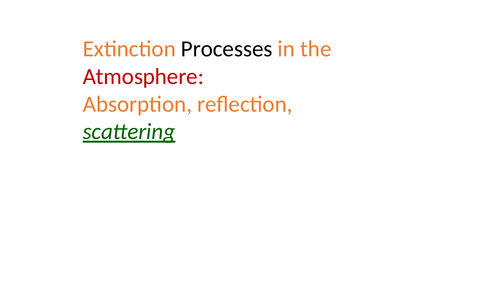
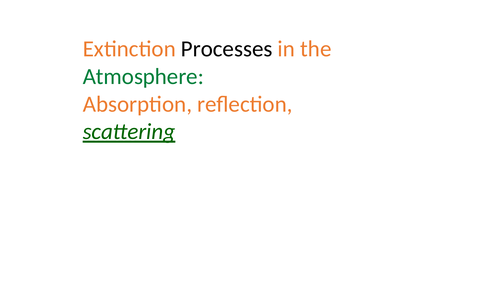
Atmosphere colour: red -> green (143, 76)
